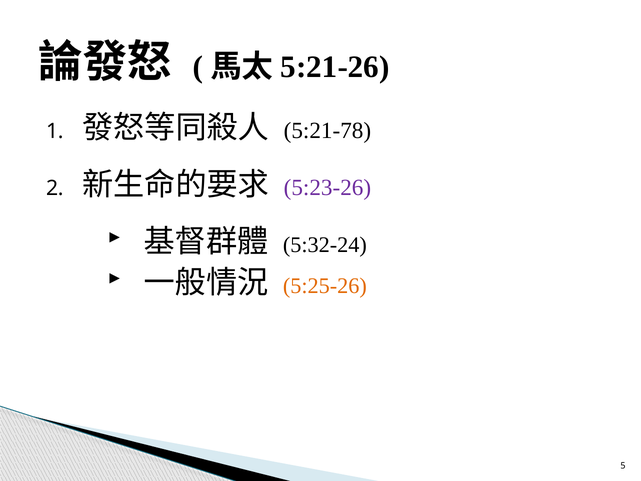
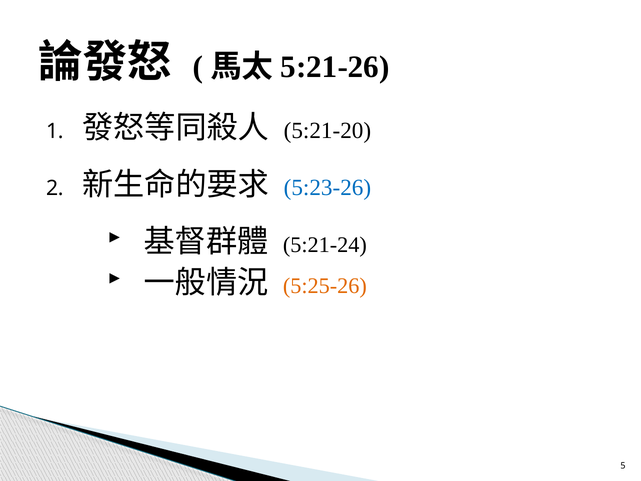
5:21-78: 5:21-78 -> 5:21-20 (327, 131)
5:23-26 colour: purple -> blue (327, 188)
5:32-24: 5:32-24 -> 5:21-24 (325, 245)
